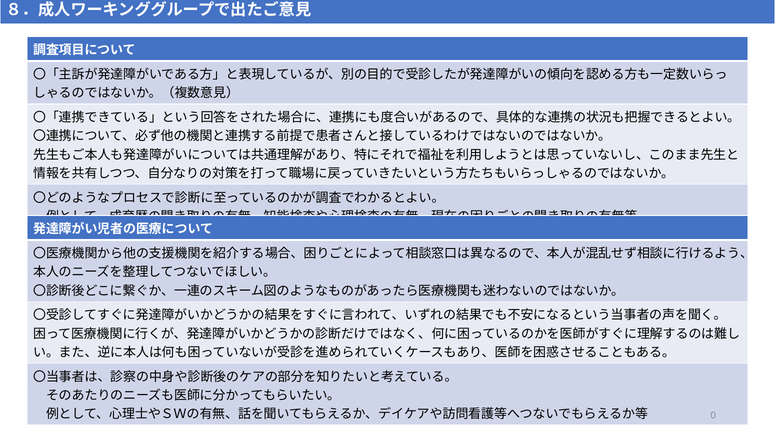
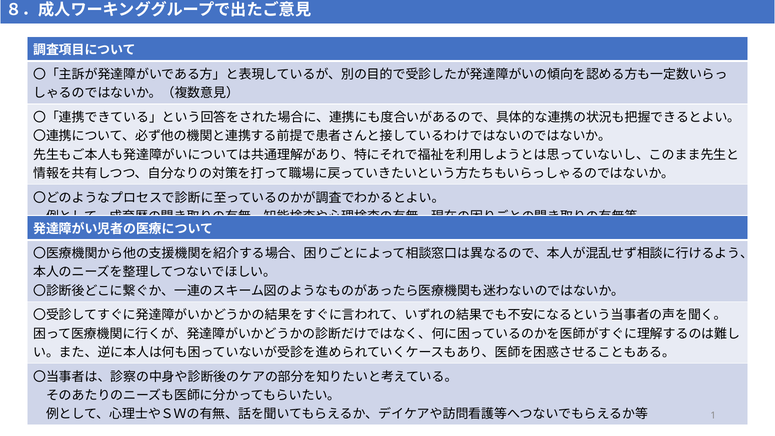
0: 0 -> 1 (713, 416)
